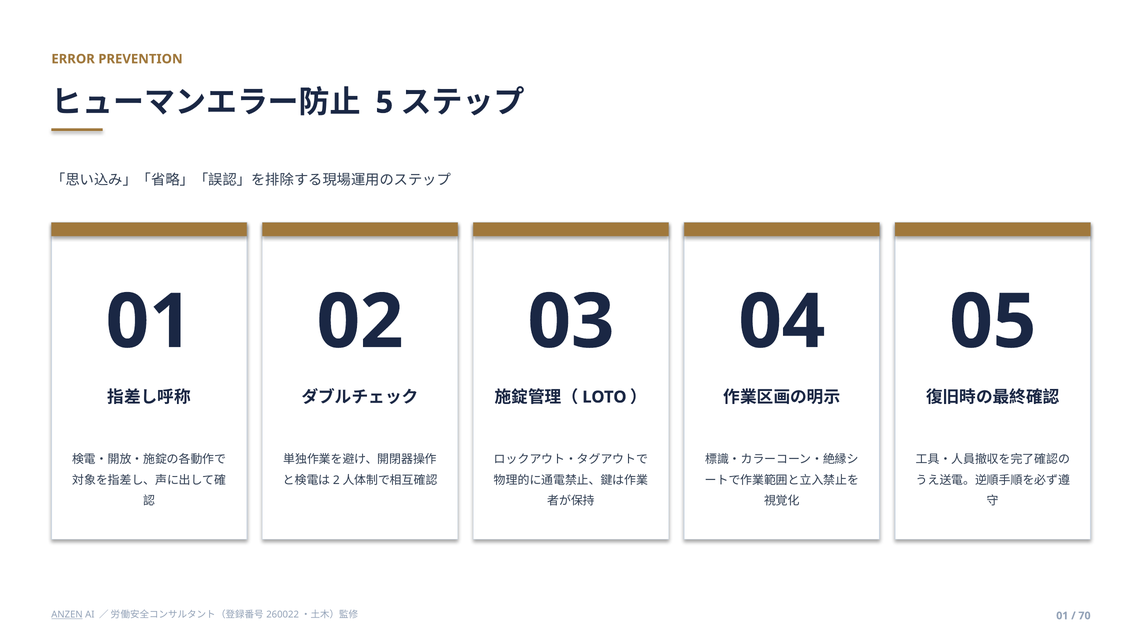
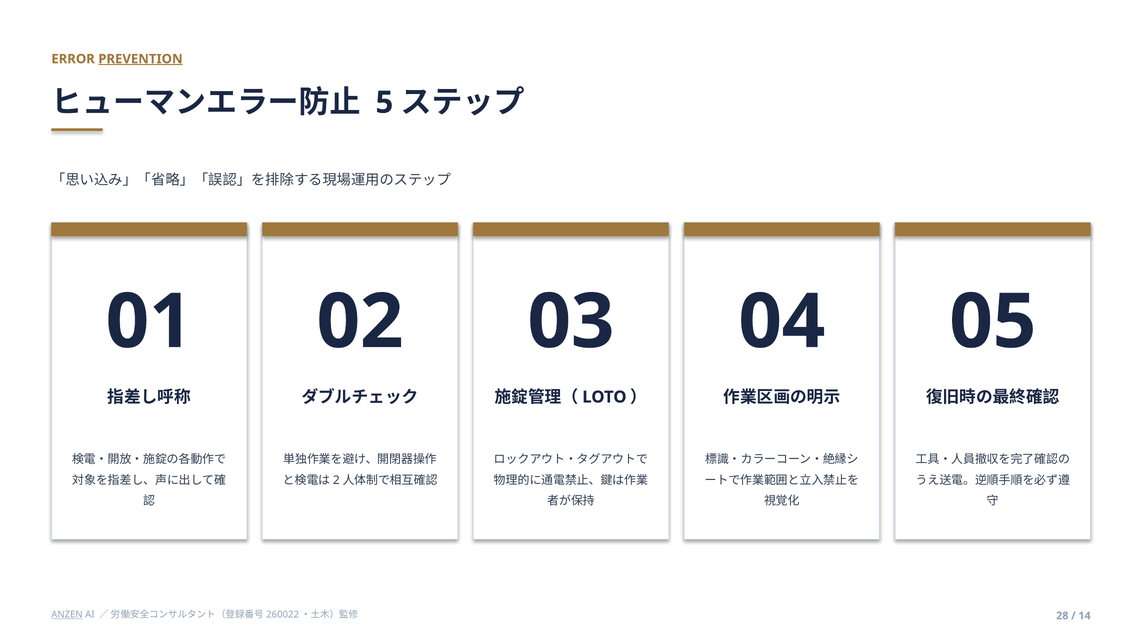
PREVENTION underline: none -> present (140, 59)
01: 01 -> 28 (1062, 616)
70: 70 -> 14 (1084, 616)
